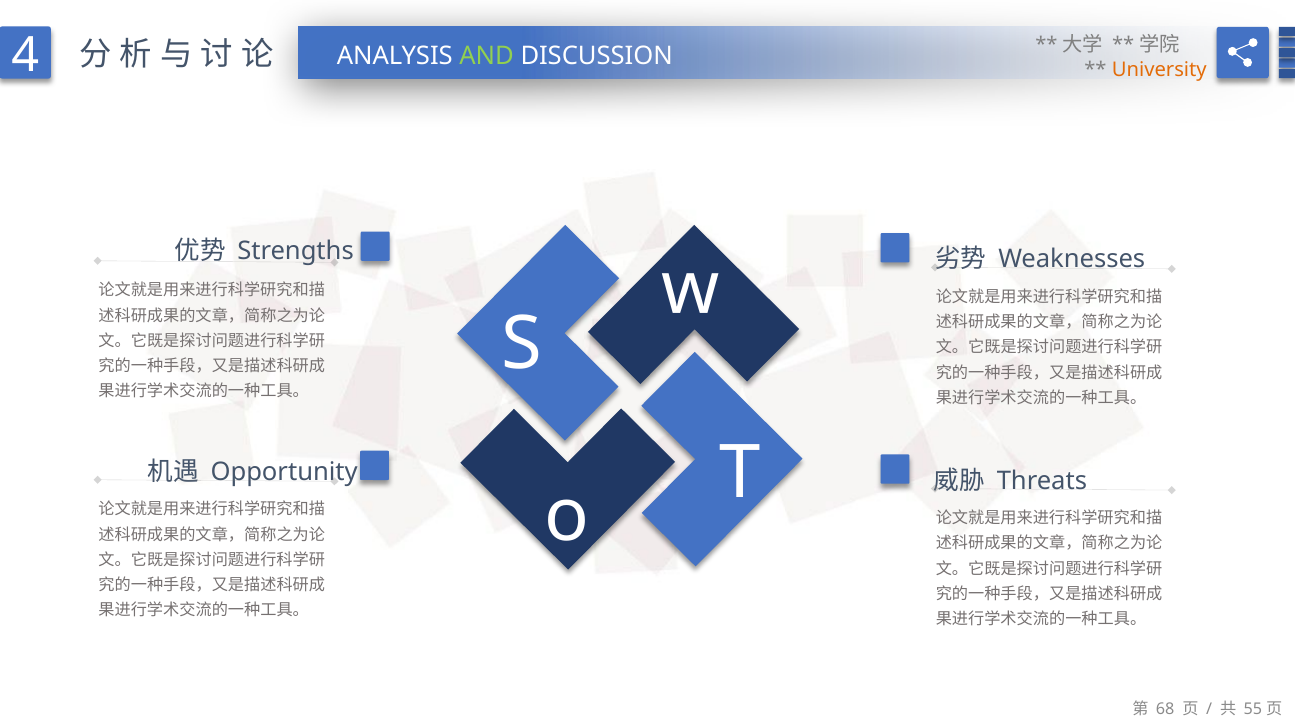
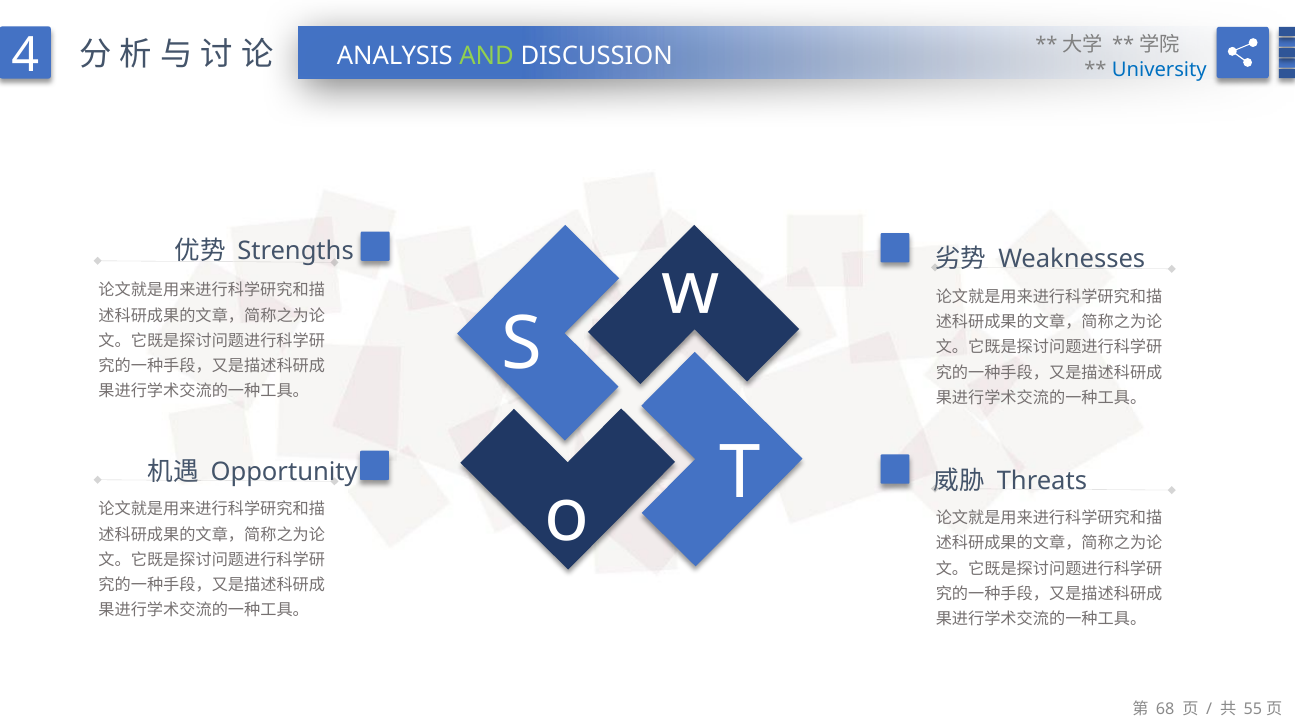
University colour: orange -> blue (1159, 69)
